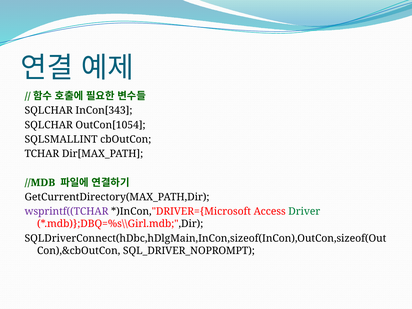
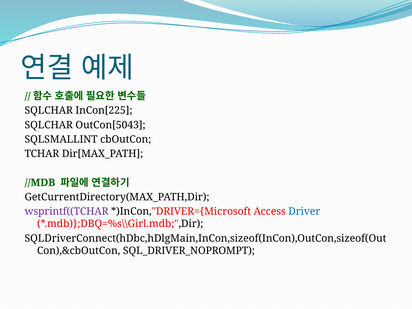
InCon[343: InCon[343 -> InCon[225 (104, 111)
OutCon[1054: OutCon[1054 -> OutCon[5043 (110, 125)
Driver colour: green -> blue (304, 211)
